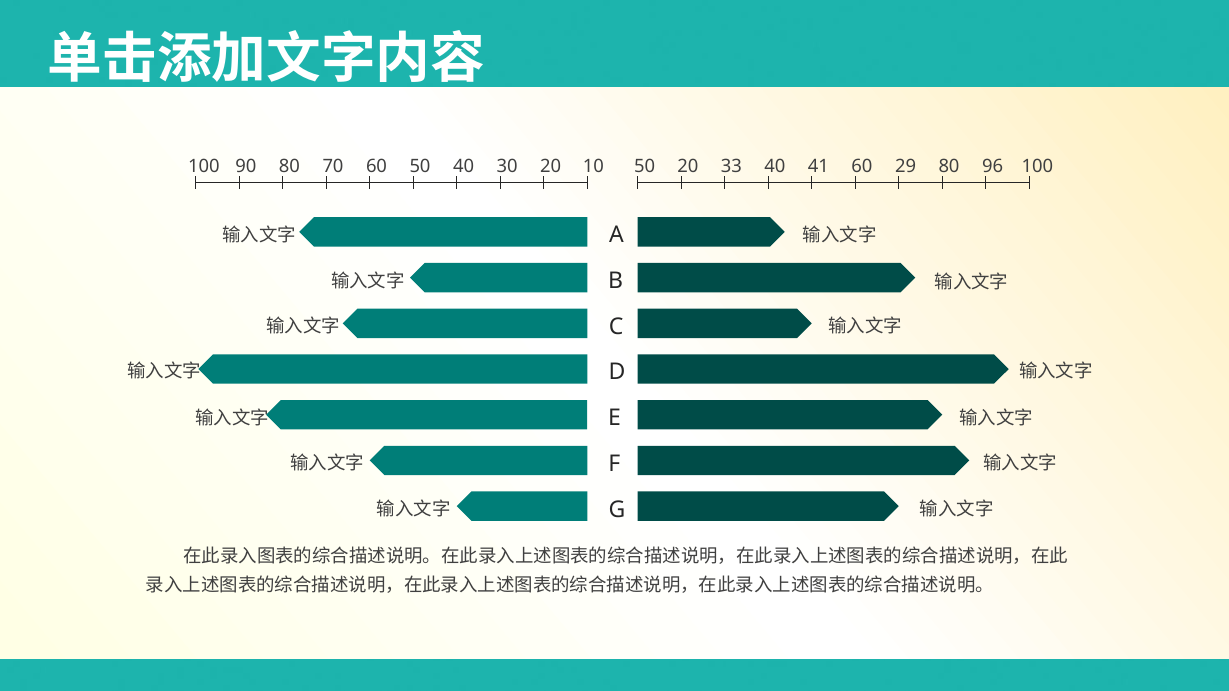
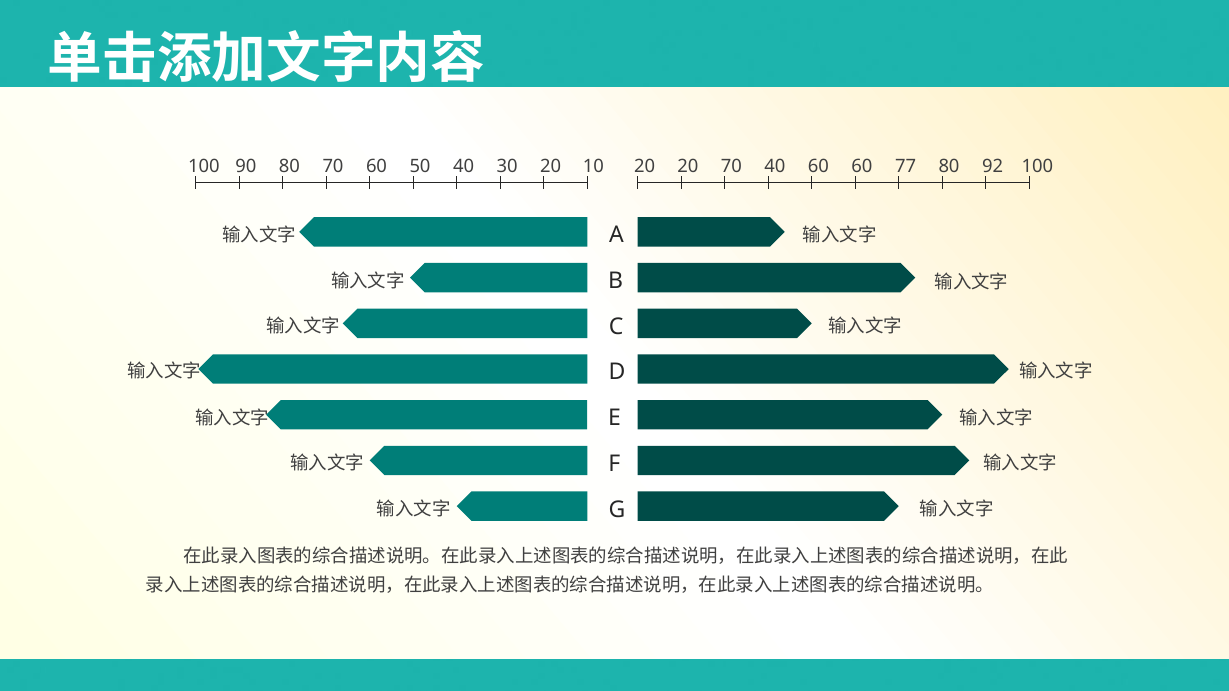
100 50: 50 -> 20 (645, 167)
20 33: 33 -> 70 (732, 167)
40 41: 41 -> 60 (819, 167)
29: 29 -> 77 (906, 167)
96: 96 -> 92 (993, 167)
